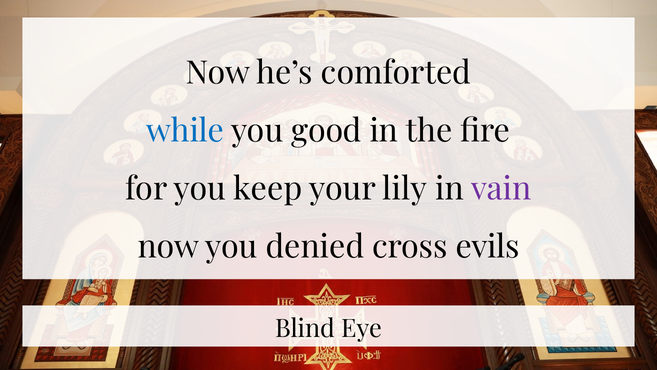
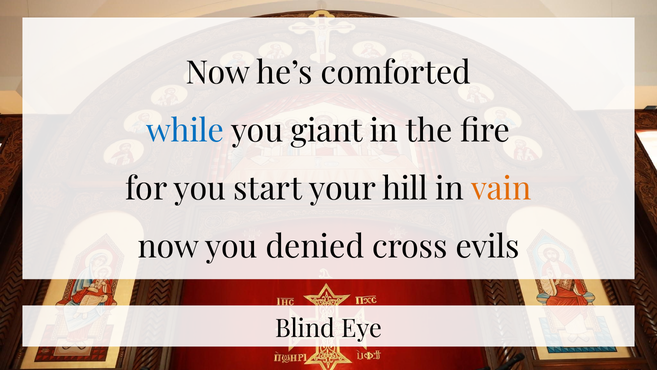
good: good -> giant (327, 131)
keep: keep -> start (268, 189)
lily: lily -> hill (405, 189)
vain colour: purple -> orange (501, 189)
